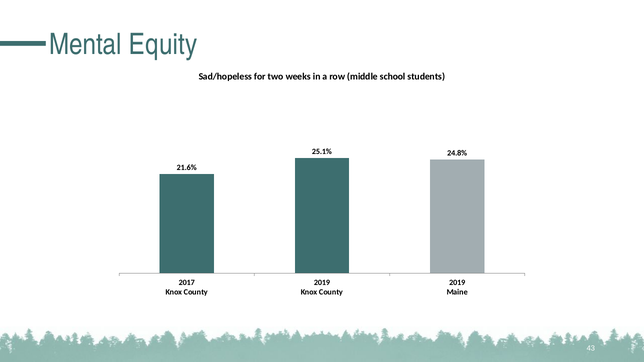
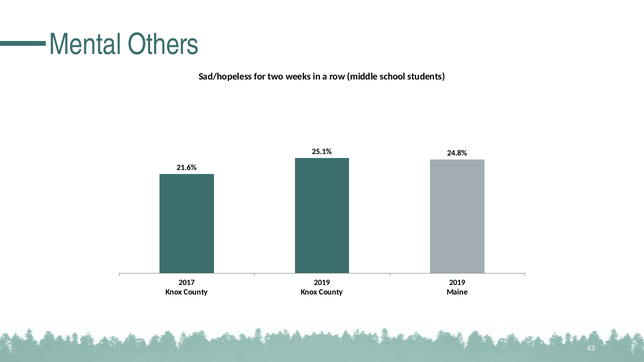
Equity: Equity -> Others (163, 44)
